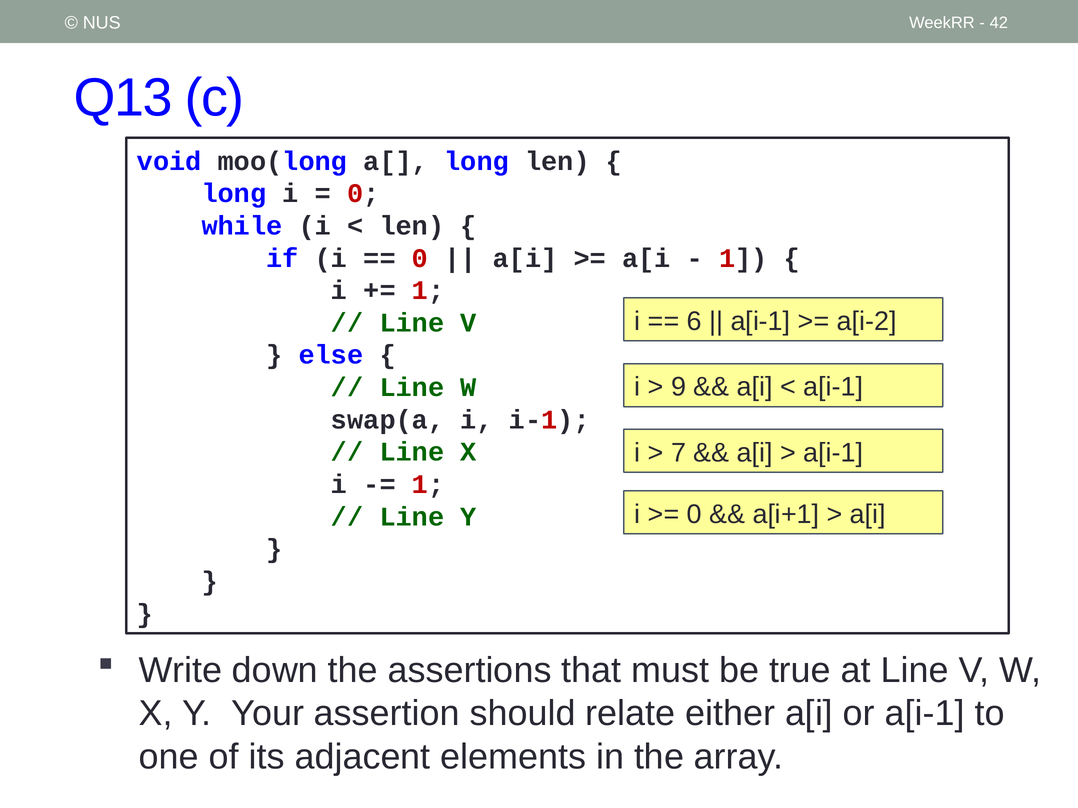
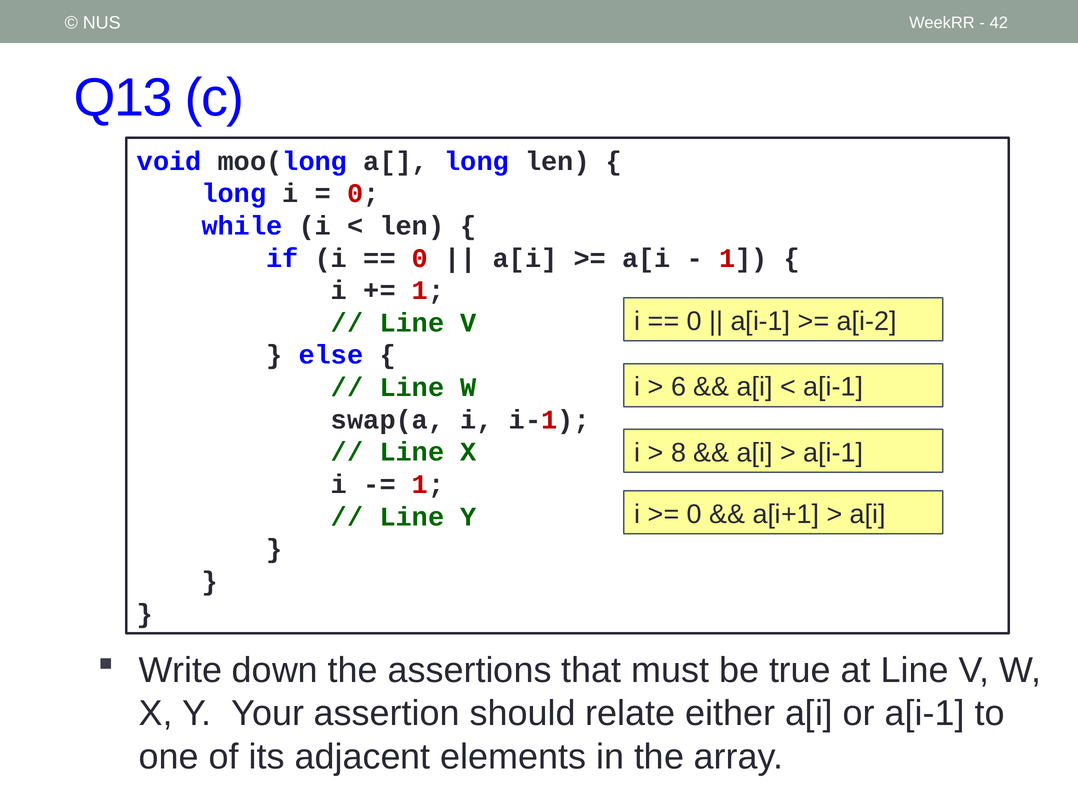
6: 6 -> 0 (694, 322)
9: 9 -> 6 (679, 387)
7: 7 -> 8 (679, 453)
